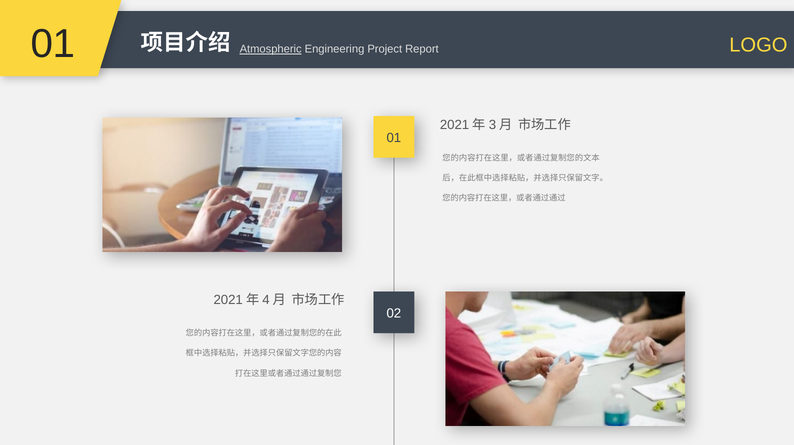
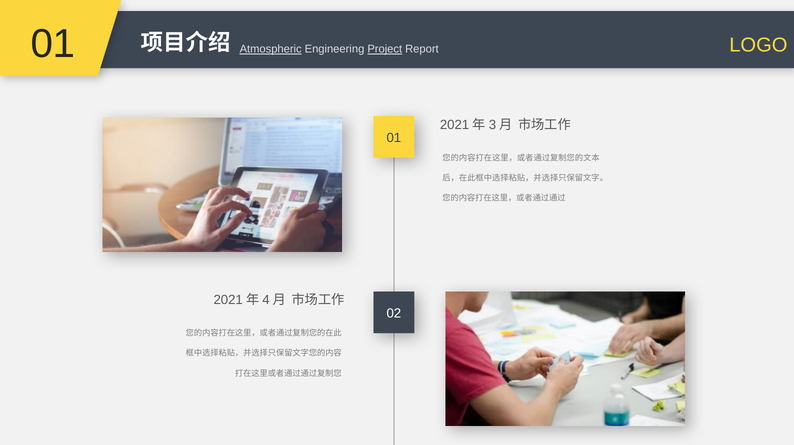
Project underline: none -> present (385, 49)
